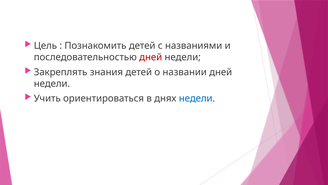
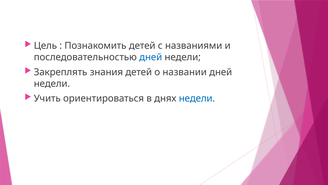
дней colour: red -> blue (151, 57)
